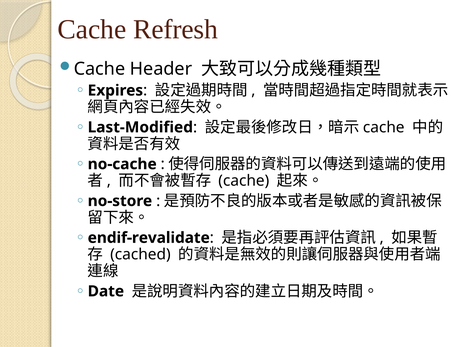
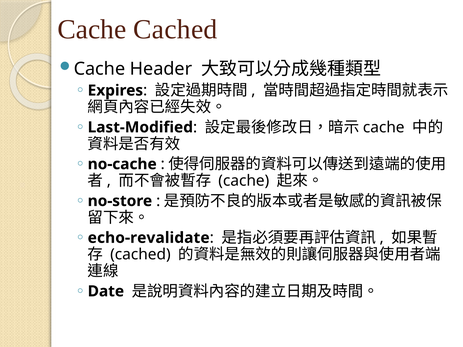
Cache Refresh: Refresh -> Cached (175, 30)
endif-revalidate: endif-revalidate -> echo-revalidate (149, 238)
